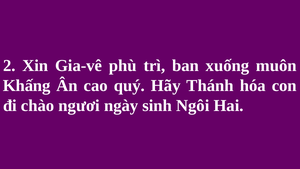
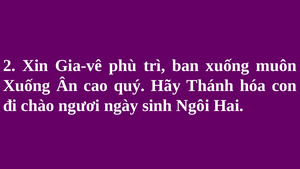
Khấng: Khấng -> Xuống (27, 86)
